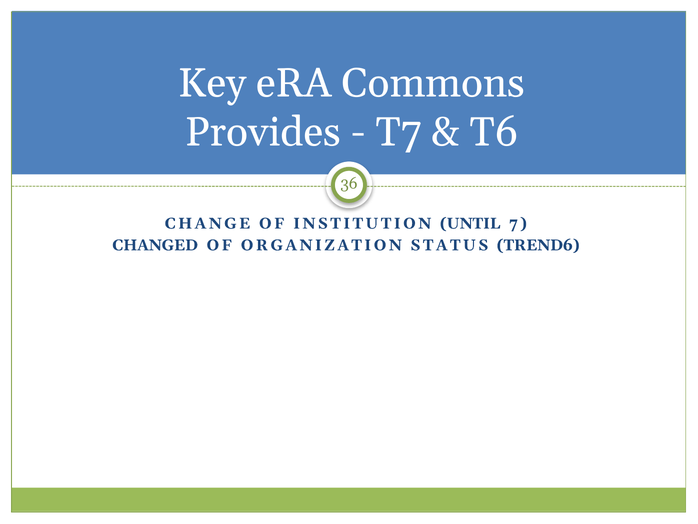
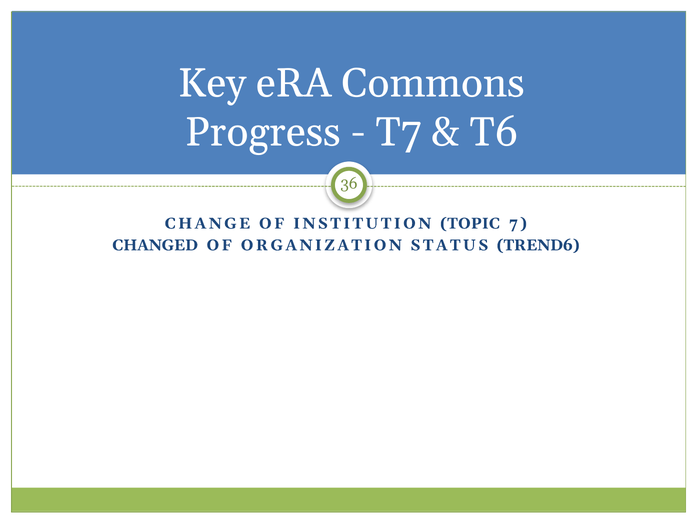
Provides: Provides -> Progress (263, 132)
UNTIL: UNTIL -> TOPIC (470, 223)
